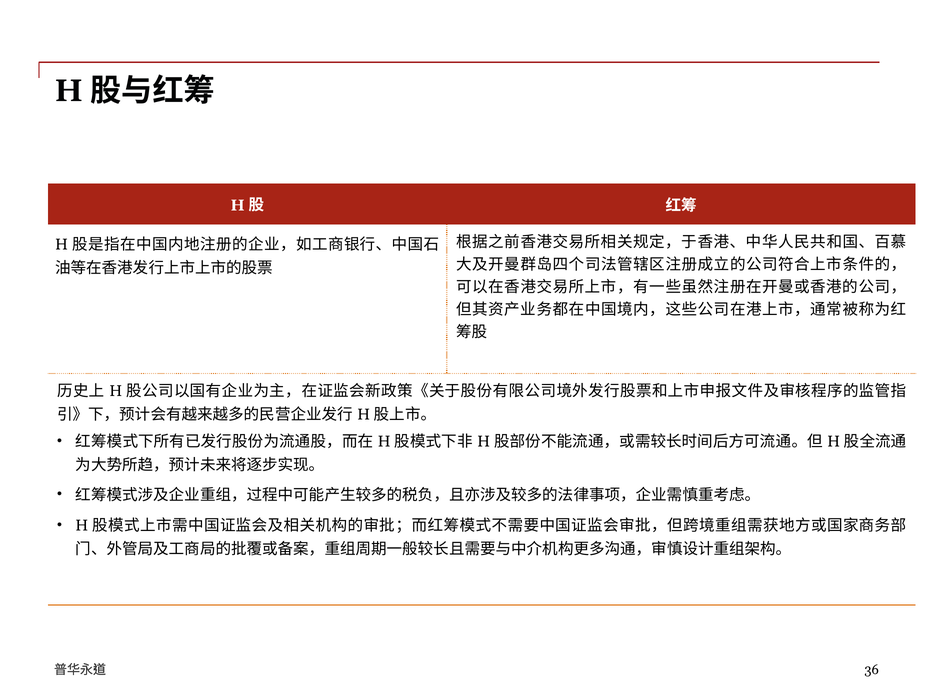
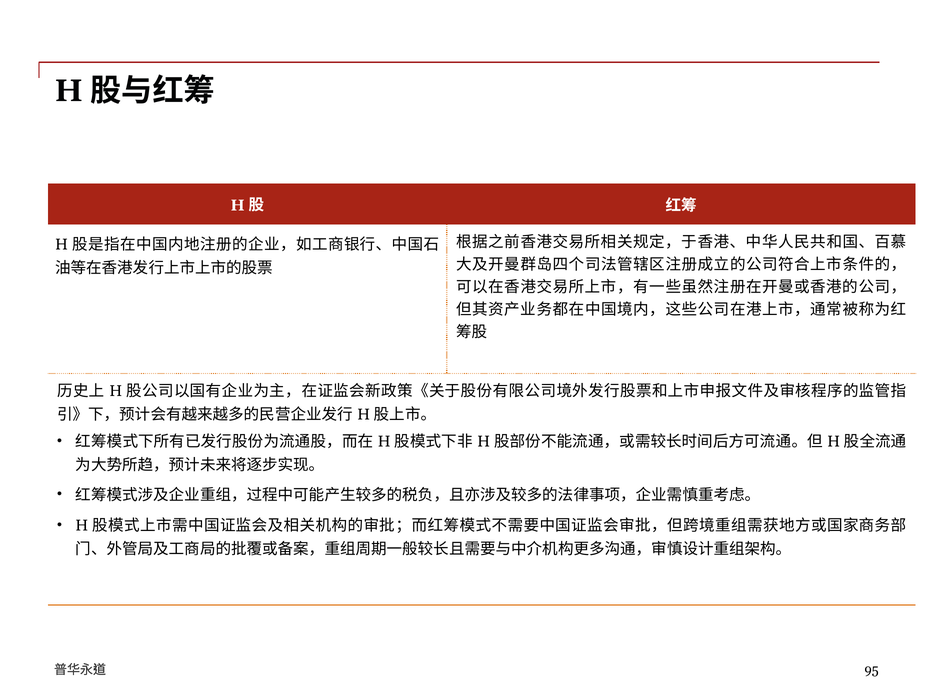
36: 36 -> 95 (872, 670)
